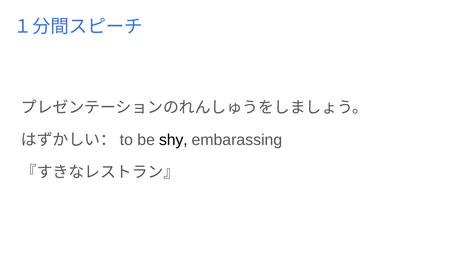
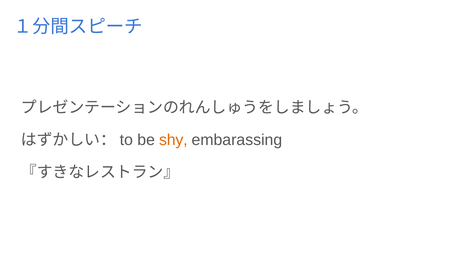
shy colour: black -> orange (173, 140)
